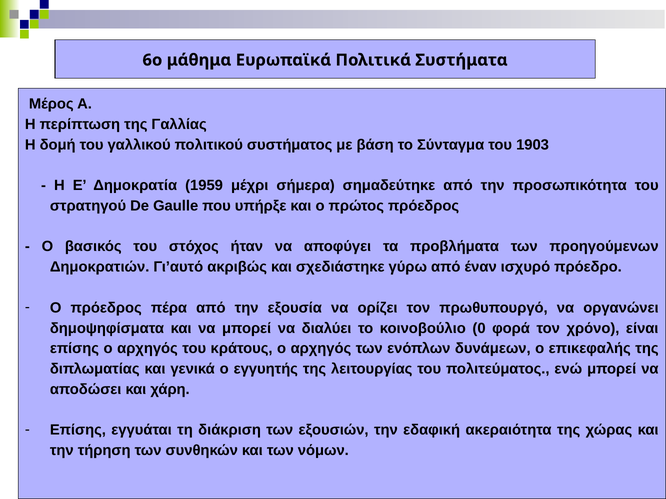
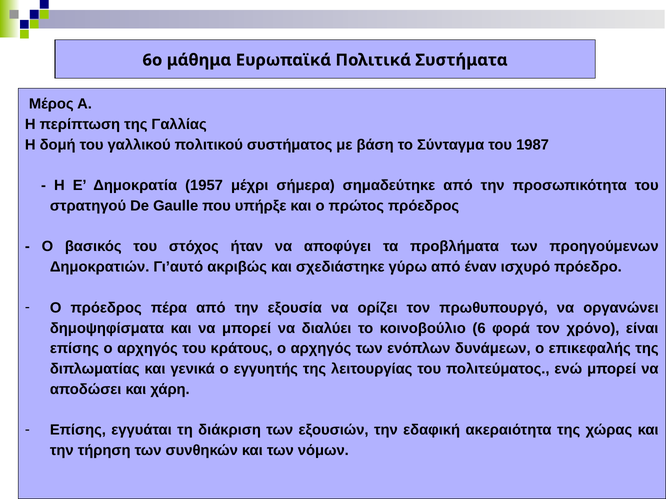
1903: 1903 -> 1987 (533, 145)
1959: 1959 -> 1957 (204, 186)
0: 0 -> 6 (479, 328)
